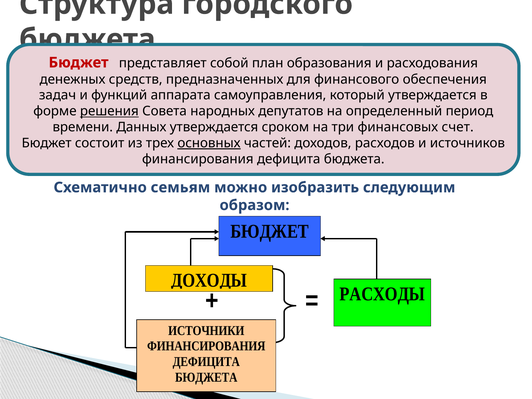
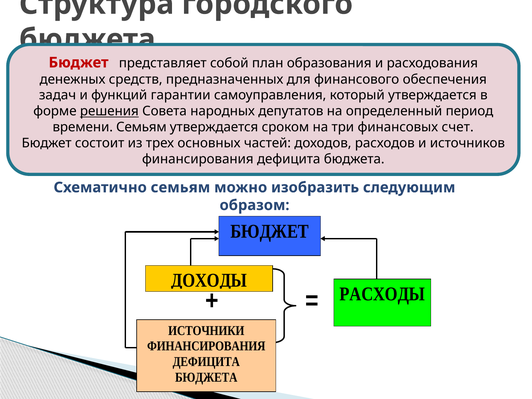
аппарата: аппарата -> гарантии (181, 95)
времени Данных: Данных -> Семьям (141, 127)
основных underline: present -> none (209, 143)
